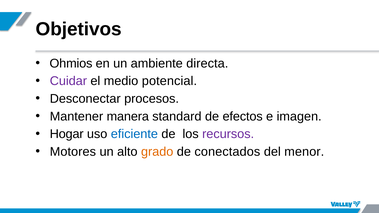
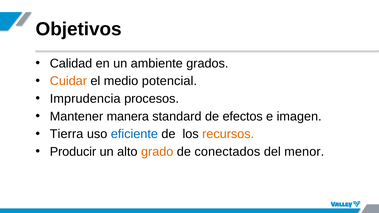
Ohmios: Ohmios -> Calidad (71, 63)
directa: directa -> grados (207, 63)
Cuidar colour: purple -> orange (68, 81)
Desconectar: Desconectar -> Imprudencia (85, 99)
Hogar: Hogar -> Tierra (67, 134)
recursos colour: purple -> orange (228, 134)
Motores: Motores -> Producir (73, 152)
